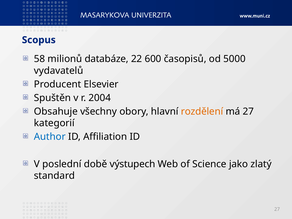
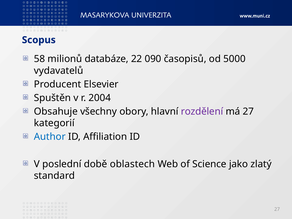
600: 600 -> 090 (153, 59)
rozdělení colour: orange -> purple (202, 111)
výstupech: výstupech -> oblastech (132, 164)
